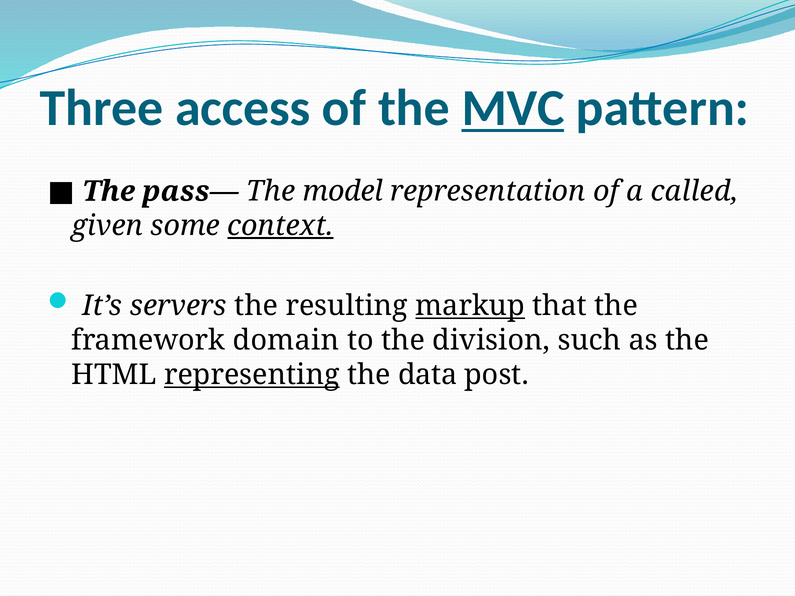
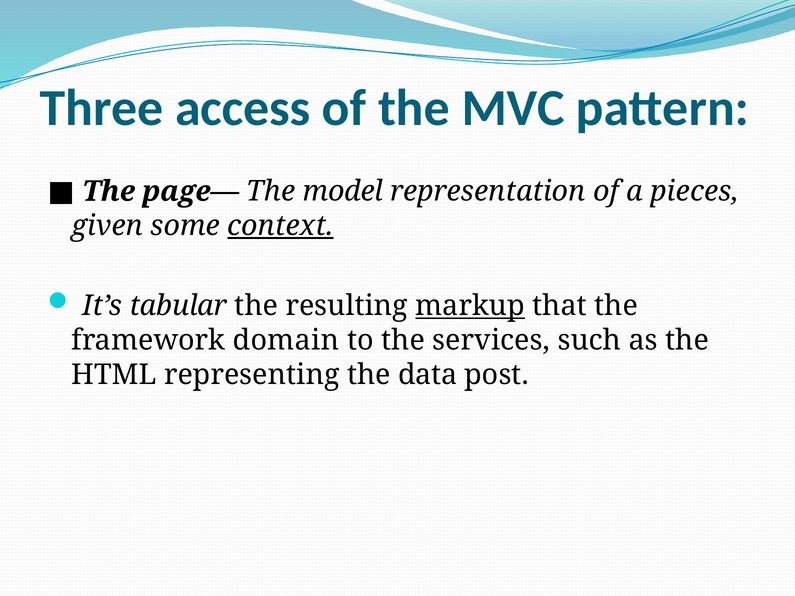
MVC underline: present -> none (513, 108)
pass—: pass— -> page— (191, 191)
called: called -> pieces (695, 191)
servers: servers -> tabular (178, 306)
division: division -> services (491, 341)
representing underline: present -> none (252, 375)
